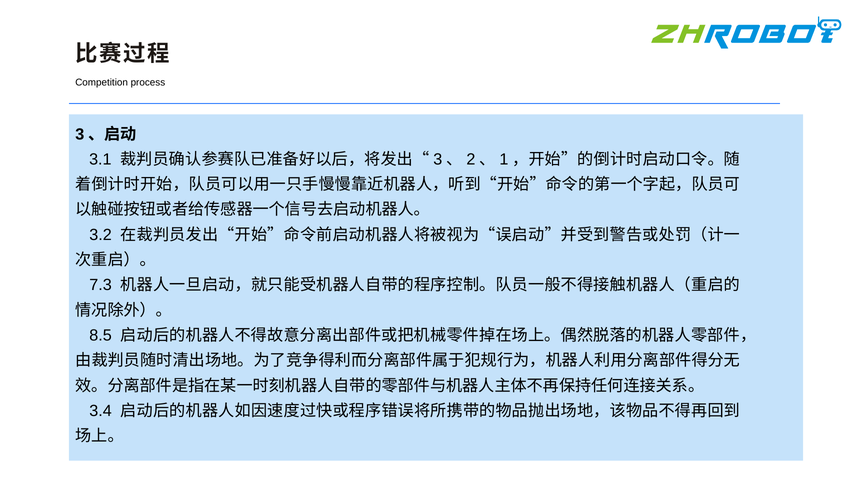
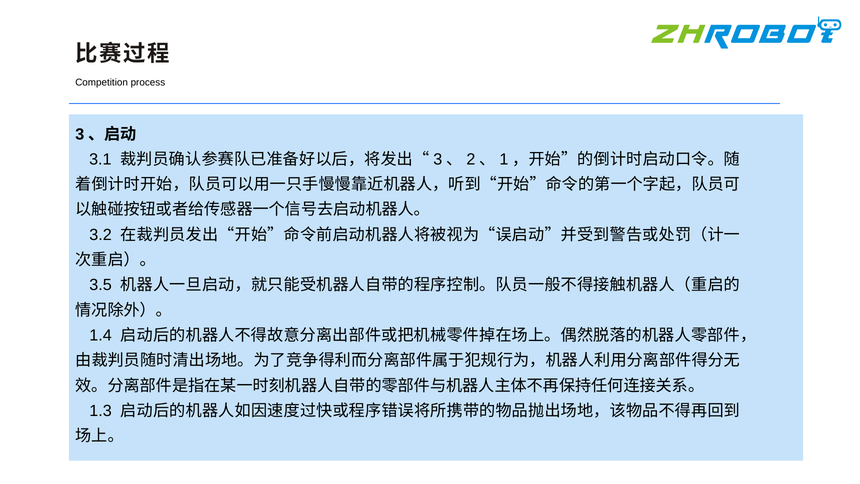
7.3: 7.3 -> 3.5 (101, 285)
8.5: 8.5 -> 1.4 (101, 335)
3.4: 3.4 -> 1.3 (101, 411)
